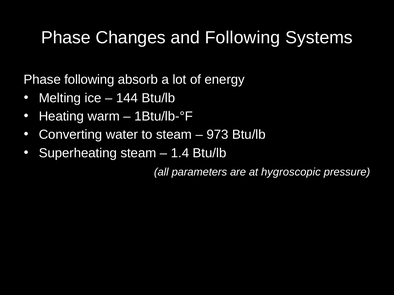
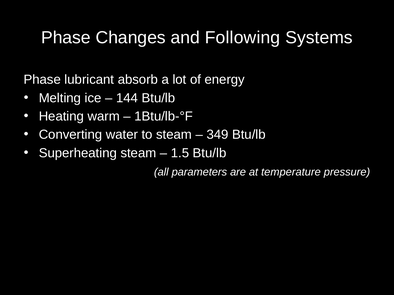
Phase following: following -> lubricant (89, 80)
973: 973 -> 349 (217, 135)
1.4: 1.4 -> 1.5 (180, 153)
hygroscopic: hygroscopic -> temperature (291, 172)
